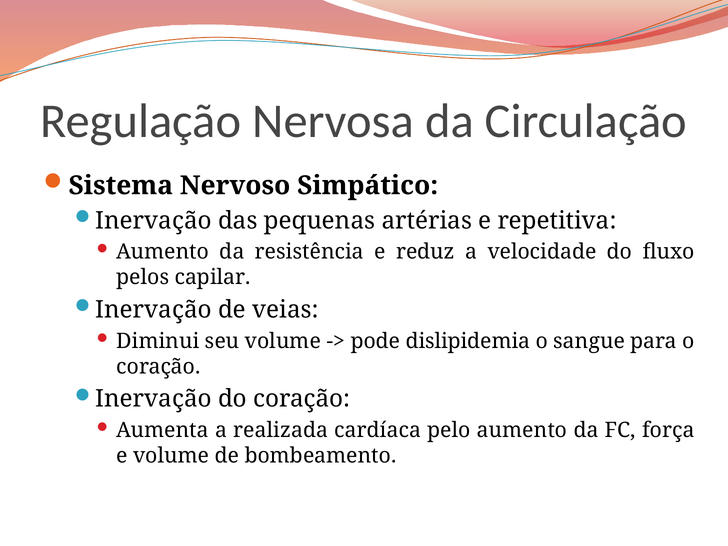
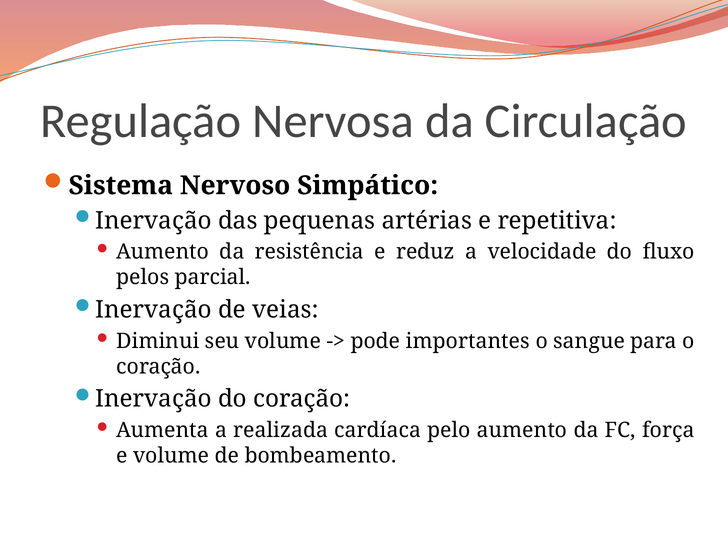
capilar: capilar -> parcial (213, 277)
dislipidemia: dislipidemia -> importantes (468, 341)
